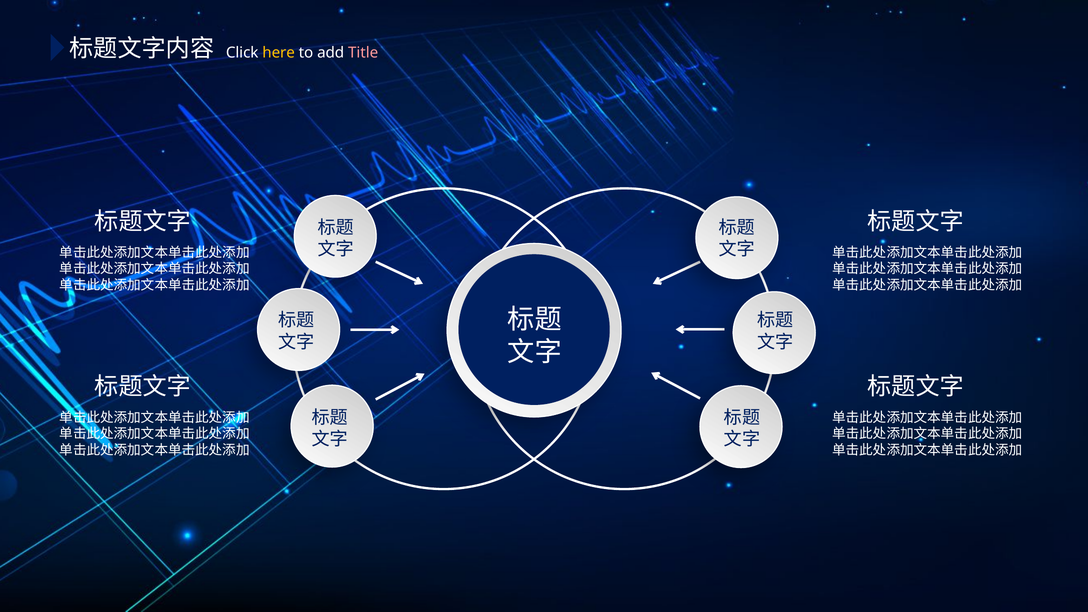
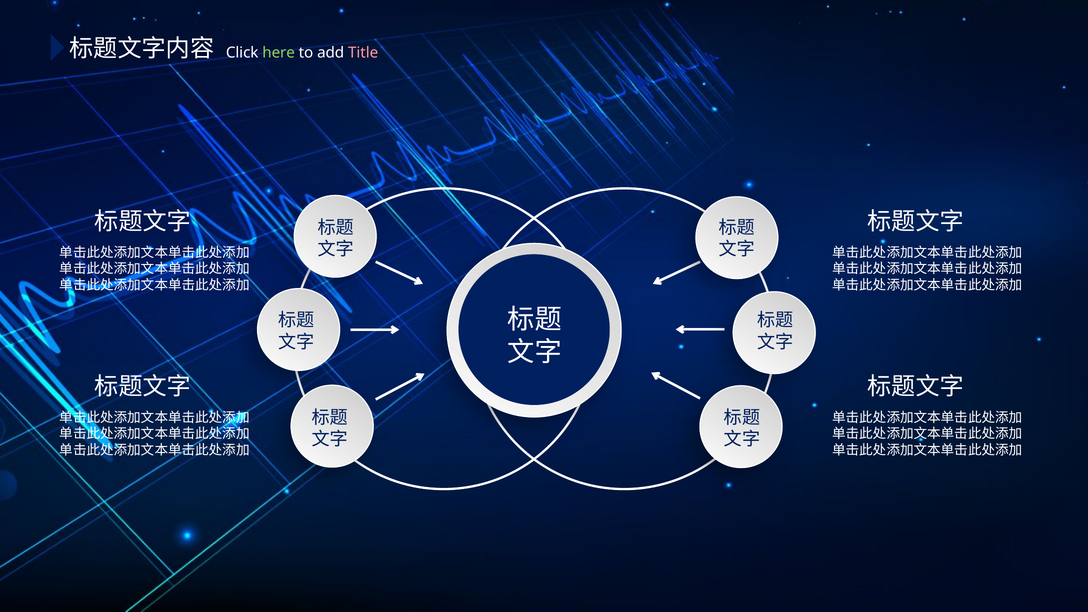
here colour: yellow -> light green (279, 52)
